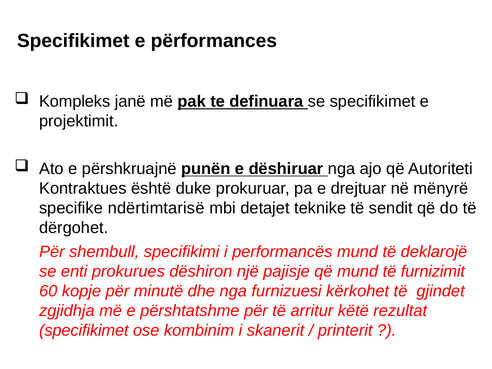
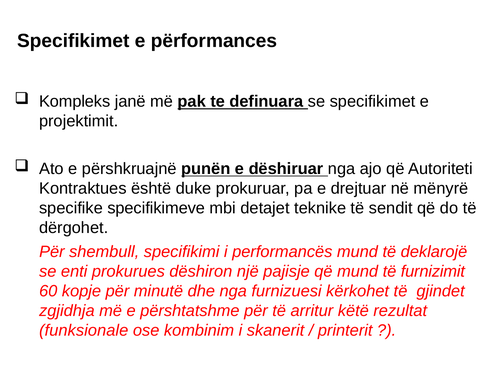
ndërtimtarisë: ndërtimtarisë -> specifikimeve (156, 208)
specifikimet: specifikimet -> funksionale (84, 330)
